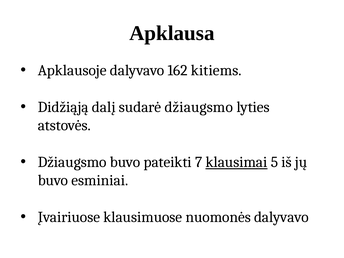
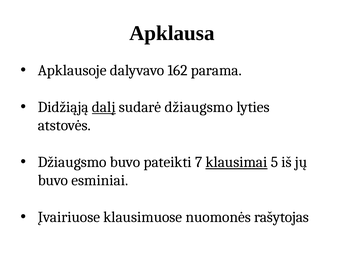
kitiems: kitiems -> parama (216, 70)
dalį underline: none -> present (104, 107)
nuomonės dalyvavo: dalyvavo -> rašytojas (281, 217)
